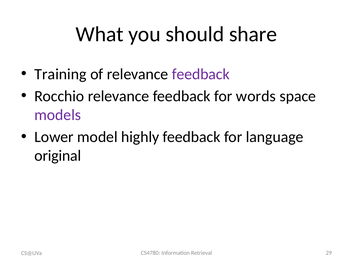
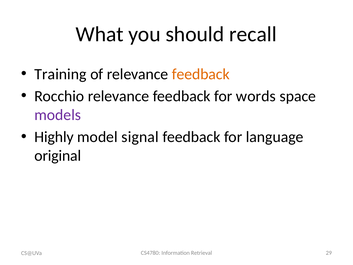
share: share -> recall (253, 34)
feedback colour: purple -> orange (201, 74)
Lower: Lower -> Highly (54, 137)
highly: highly -> signal (140, 137)
